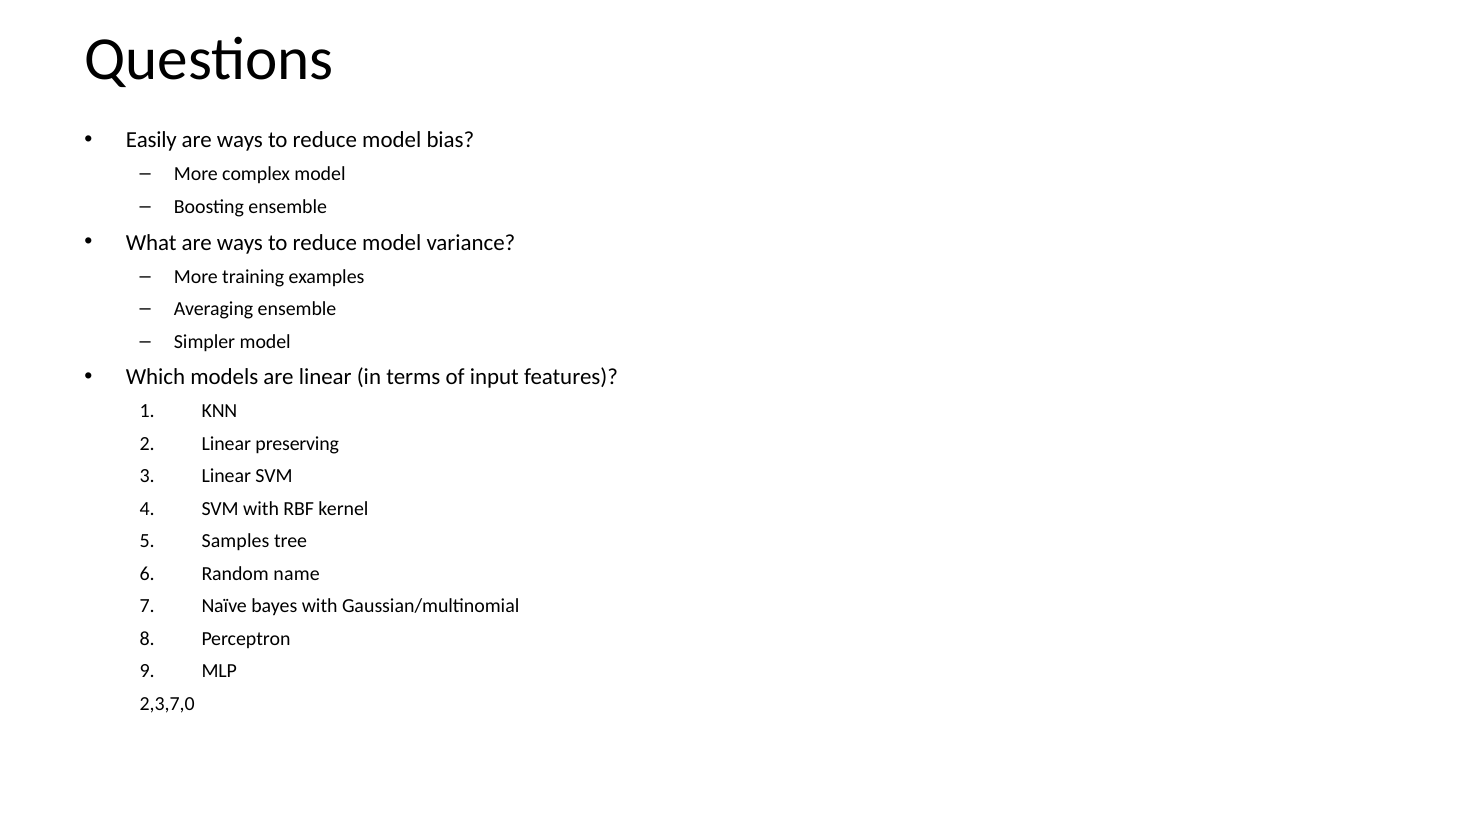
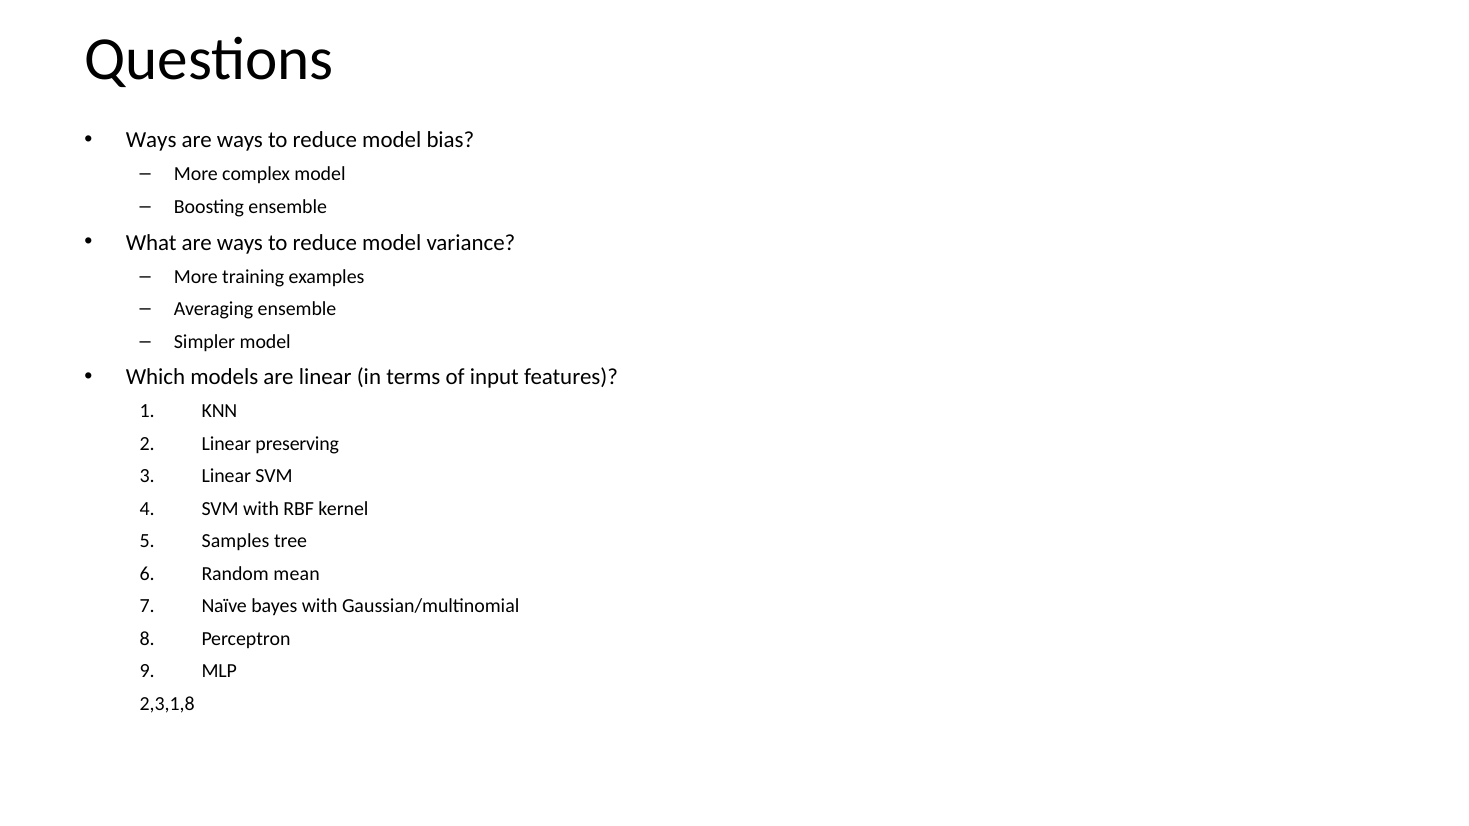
Easily: Easily -> Ways (151, 140)
name: name -> mean (297, 574)
2,3,7,0: 2,3,7,0 -> 2,3,1,8 (167, 704)
